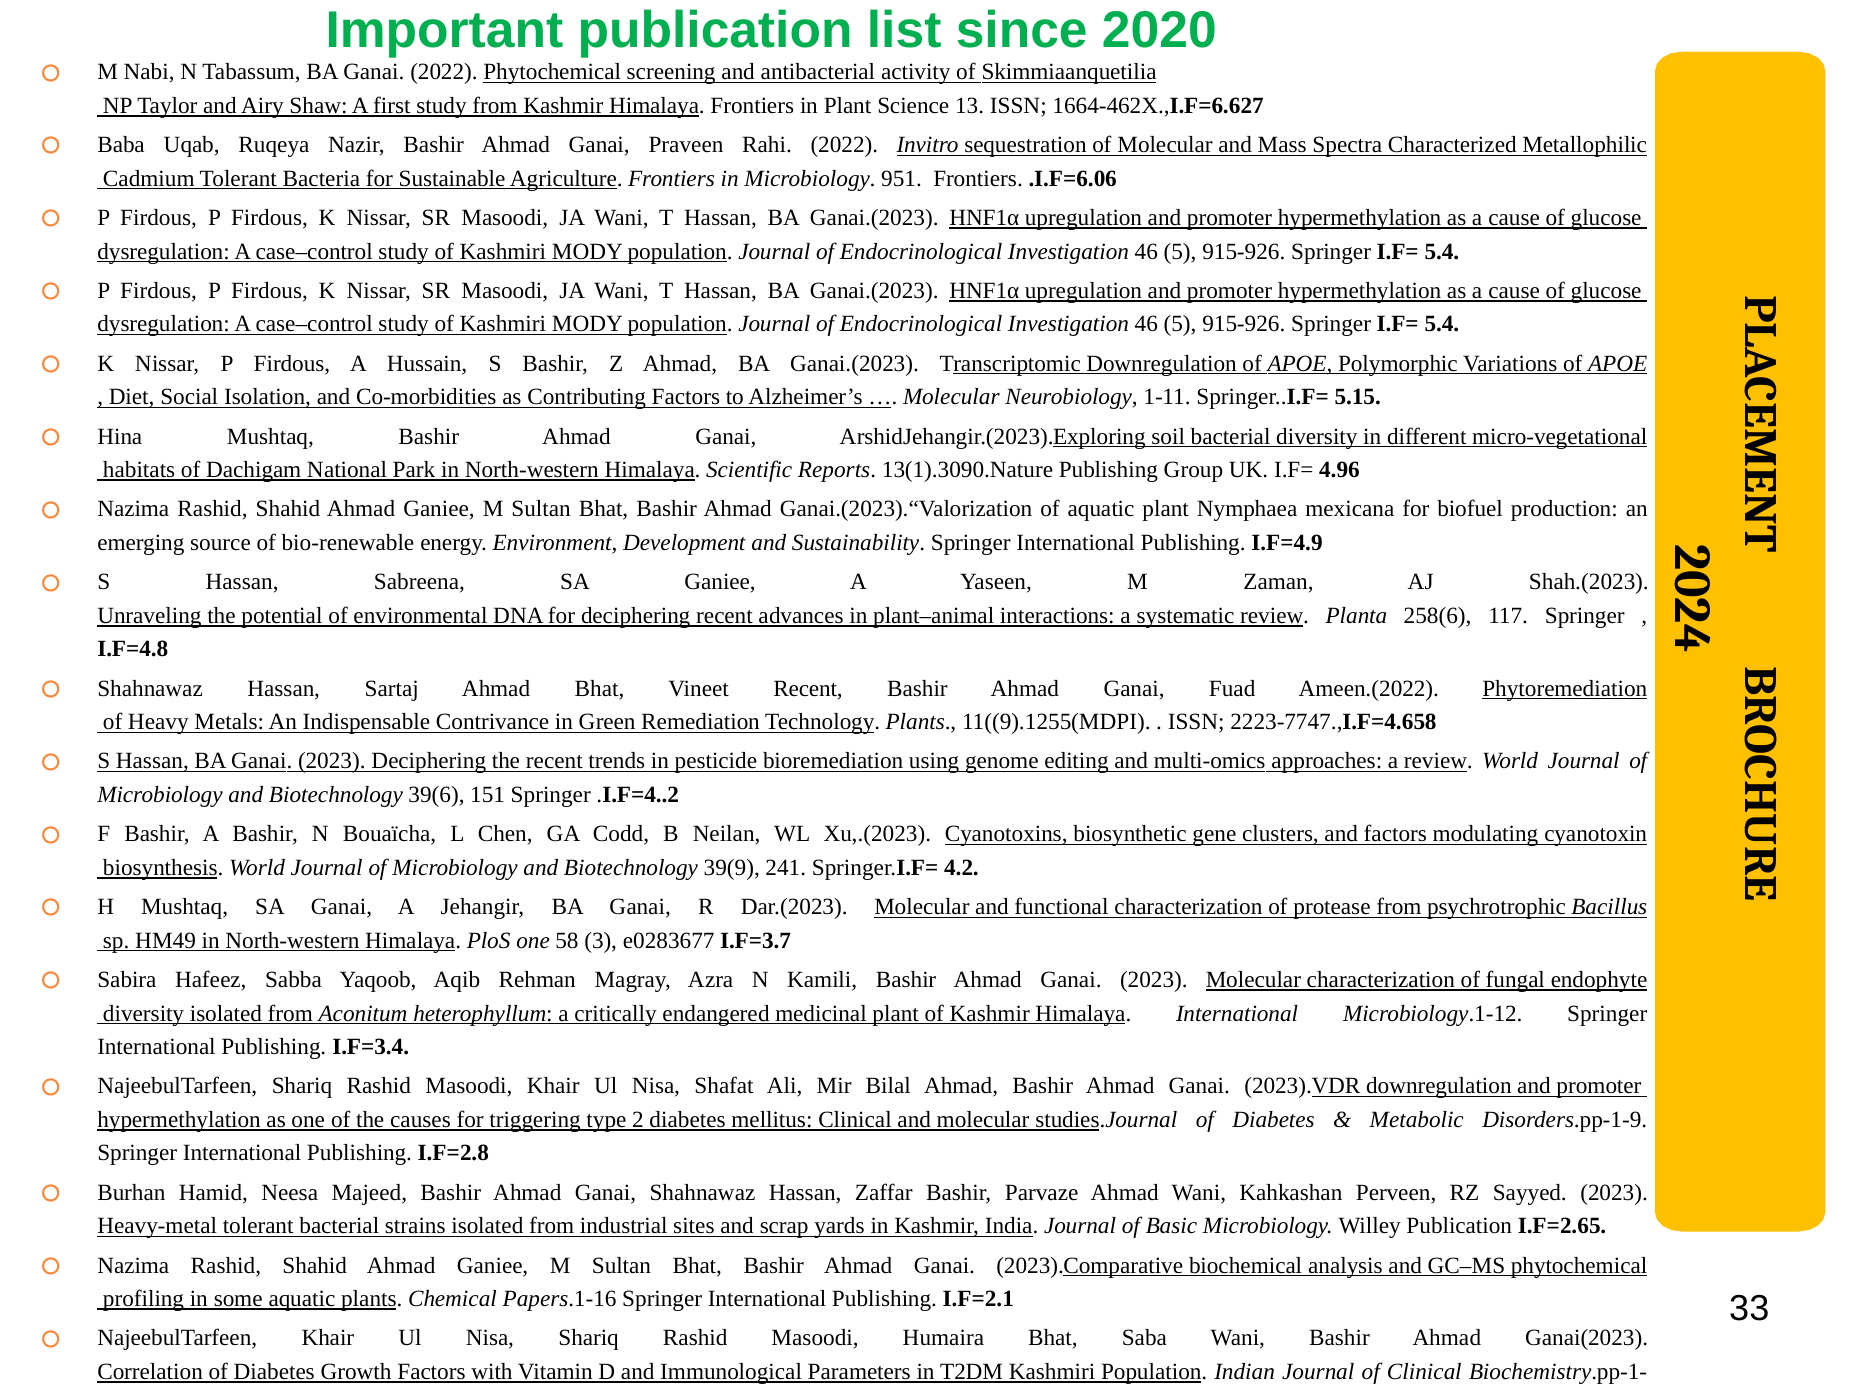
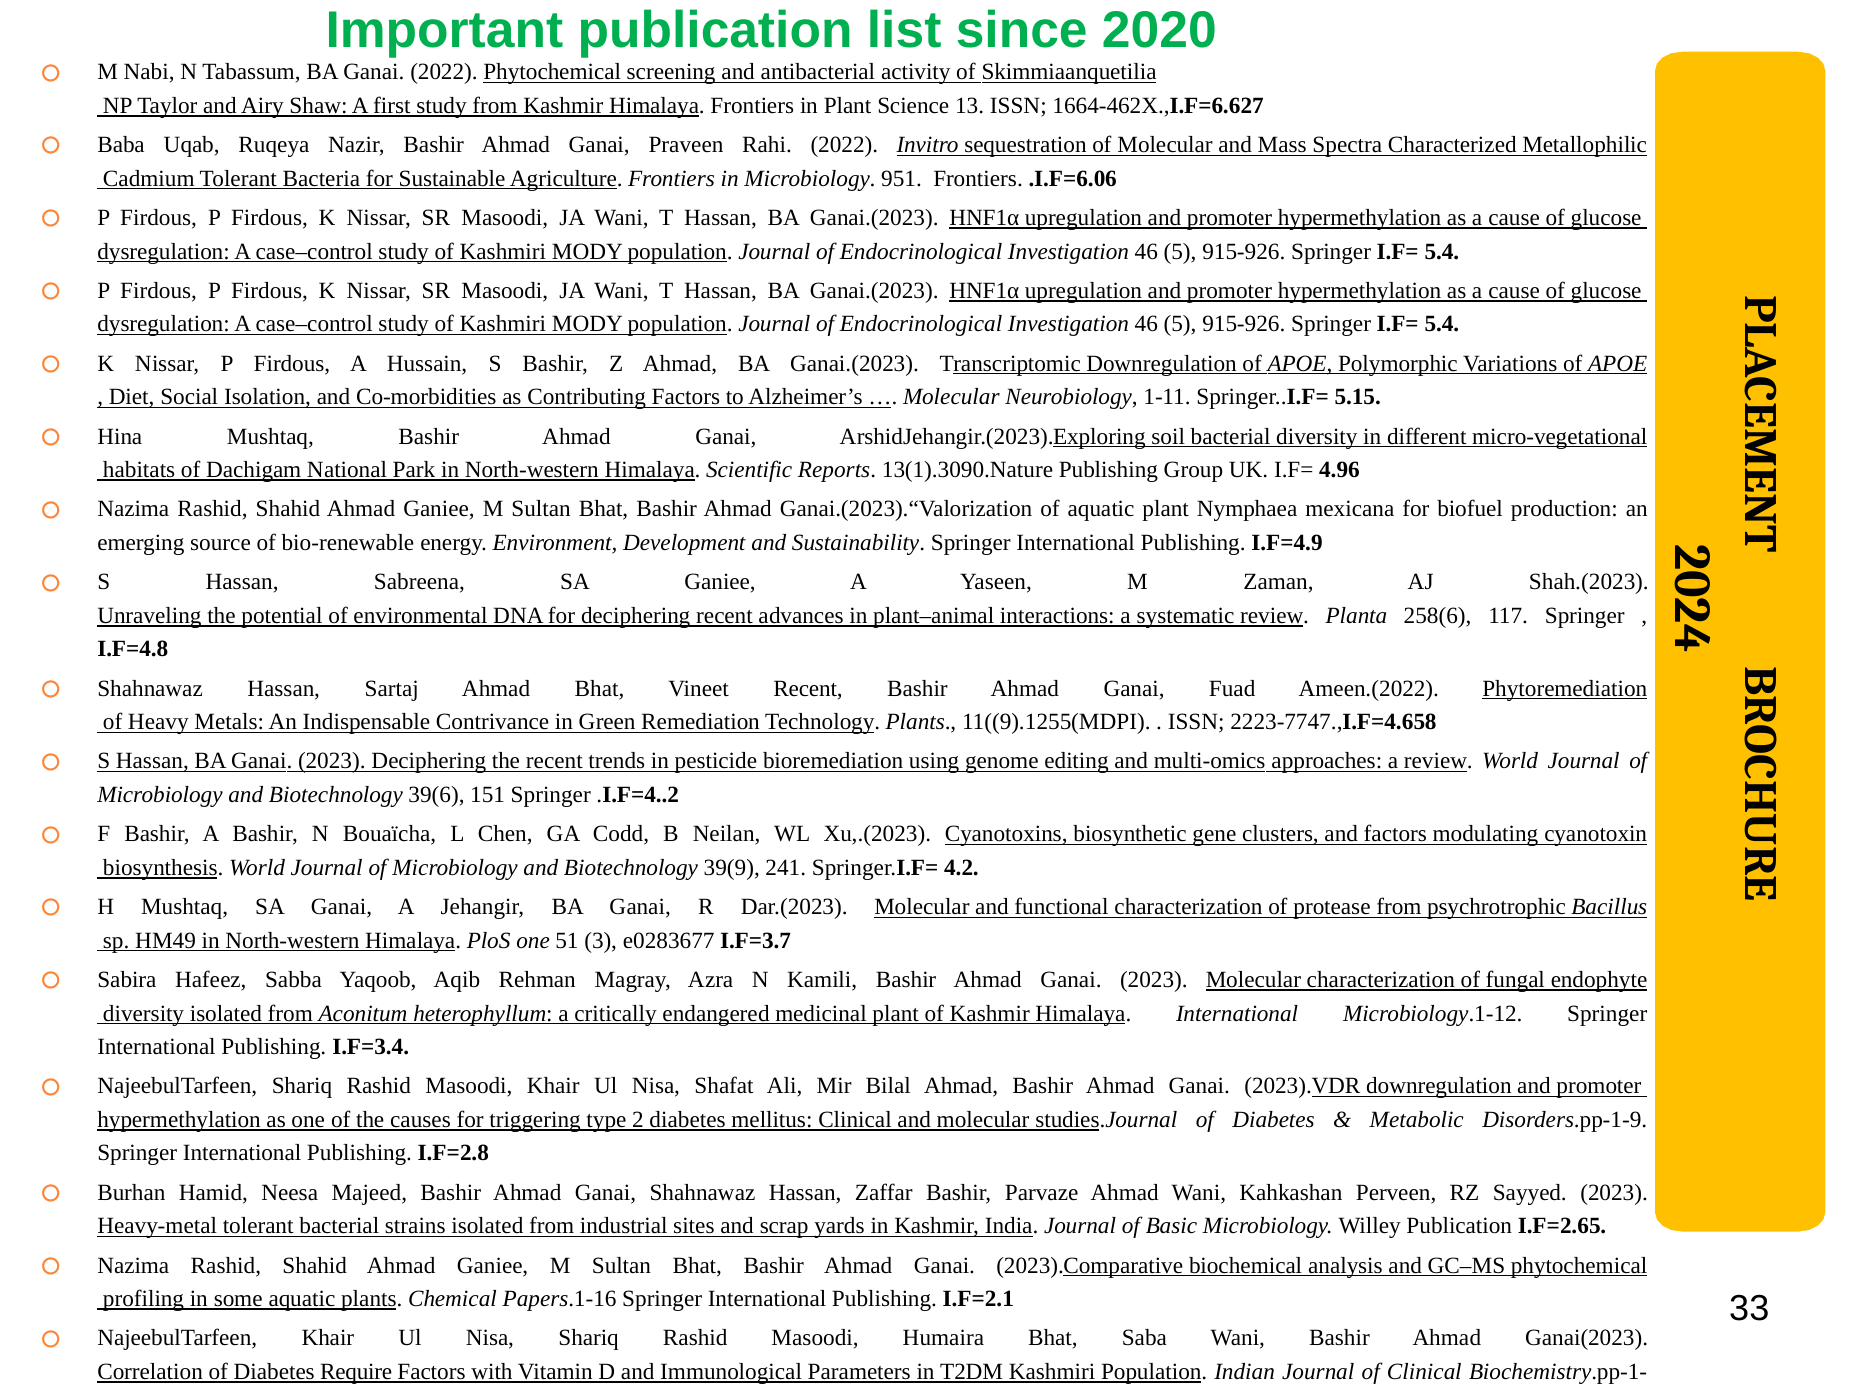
58: 58 -> 51 (567, 940)
Growth: Growth -> Require (356, 1371)
